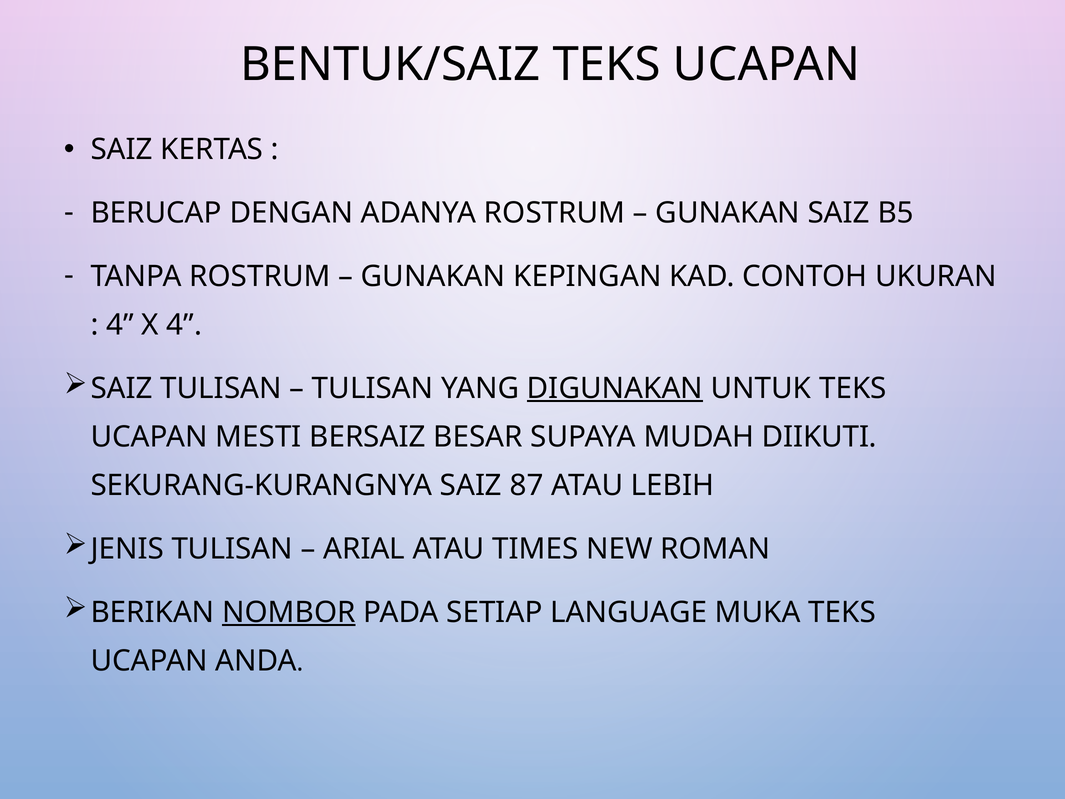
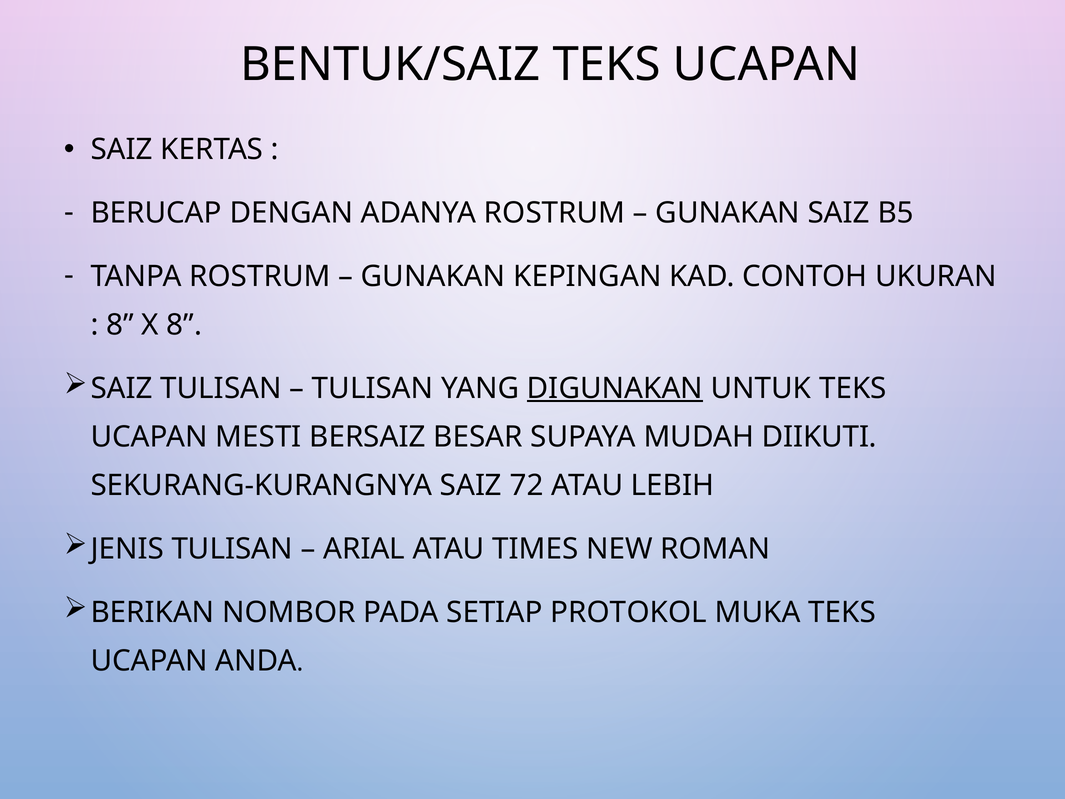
4: 4 -> 8 (120, 325)
X 4: 4 -> 8 (184, 325)
87: 87 -> 72 (527, 485)
NOMBOR underline: present -> none (289, 612)
LANGUAGE: LANGUAGE -> PROTOKOL (629, 612)
